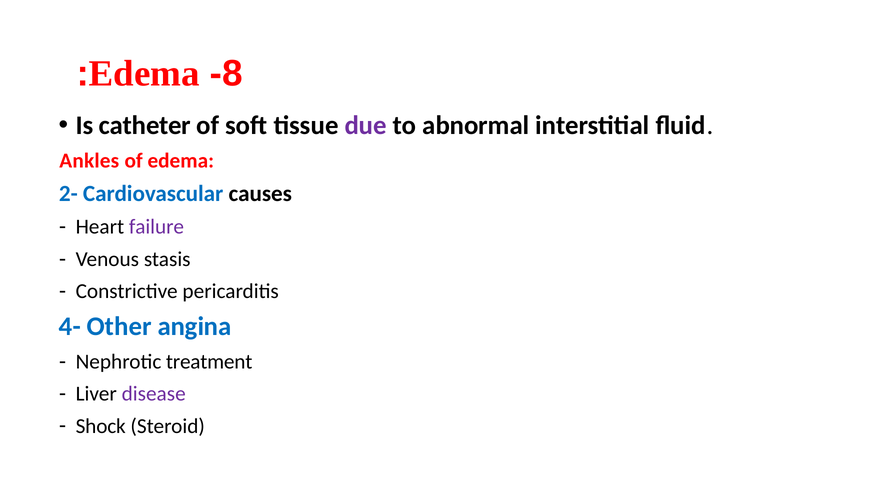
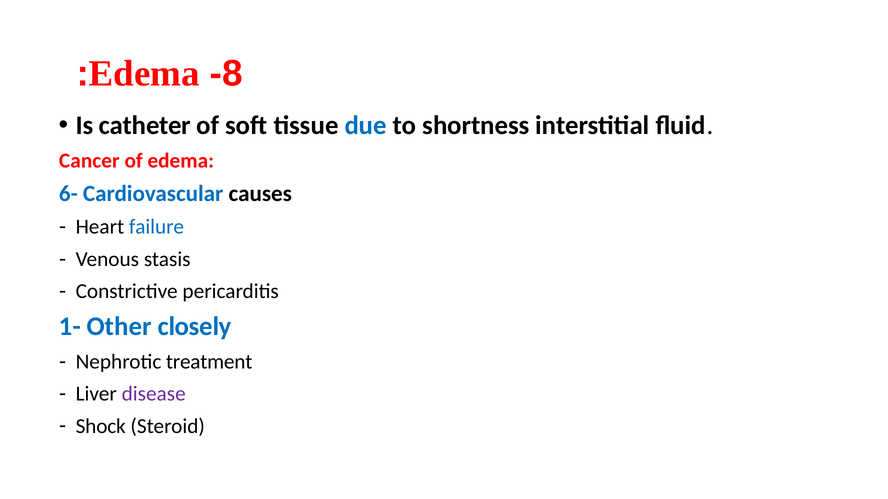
due colour: purple -> blue (366, 125)
abnormal: abnormal -> shortness (476, 125)
Ankles: Ankles -> Cancer (89, 161)
2-: 2- -> 6- (68, 194)
failure colour: purple -> blue (156, 227)
4-: 4- -> 1- (70, 327)
angina: angina -> closely (195, 327)
